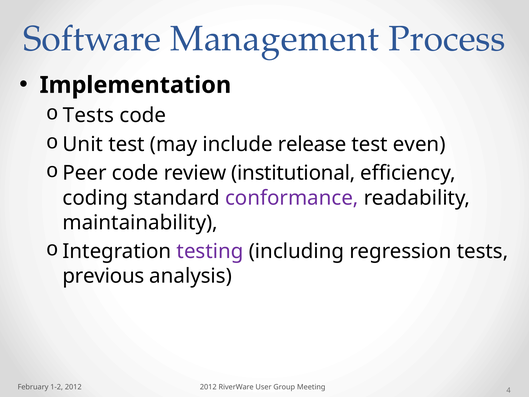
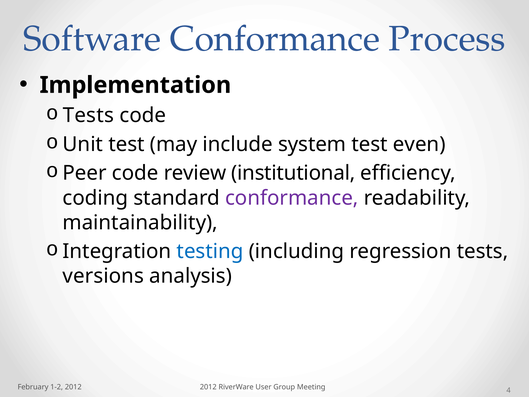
Software Management: Management -> Conformance (275, 39)
release: release -> system (312, 144)
testing colour: purple -> blue (210, 251)
previous: previous -> versions (103, 276)
